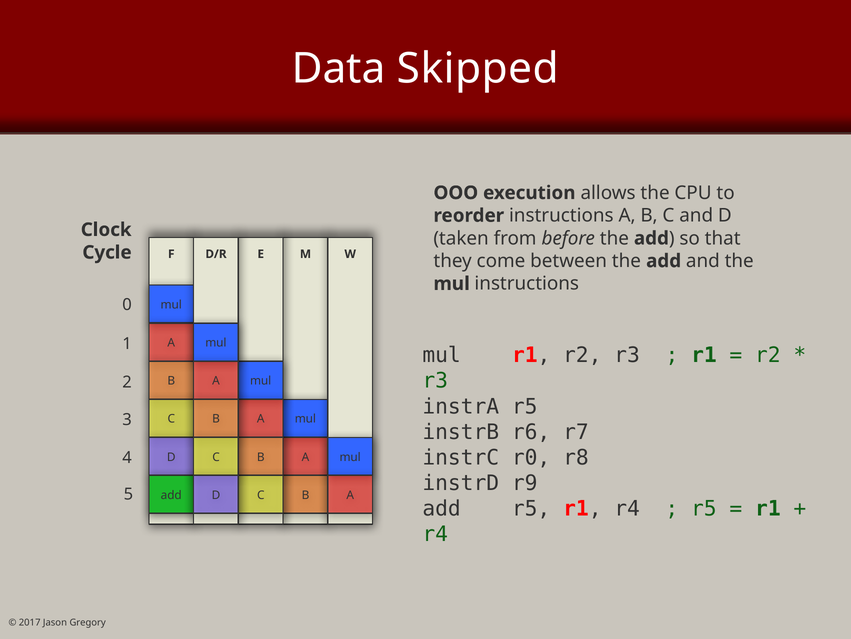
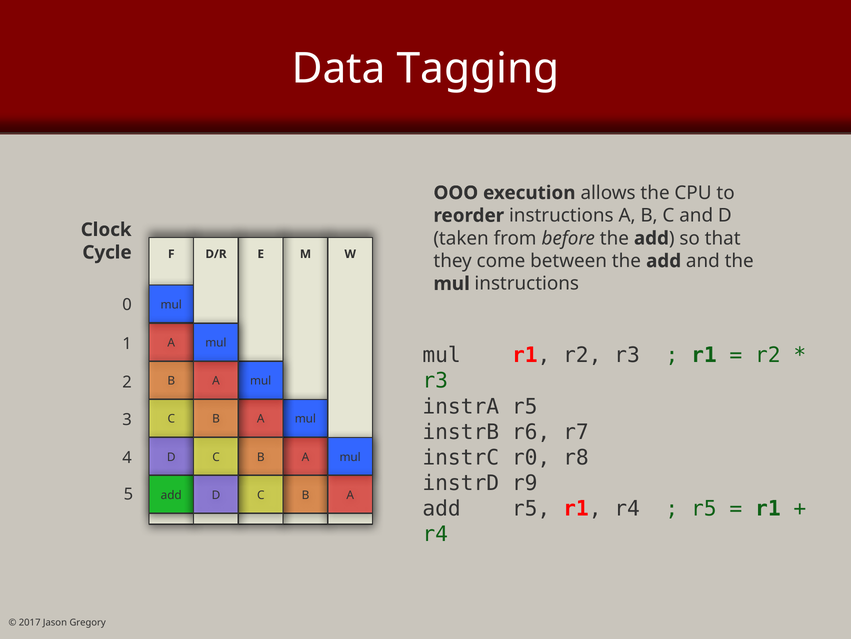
Skipped: Skipped -> Tagging (478, 68)
